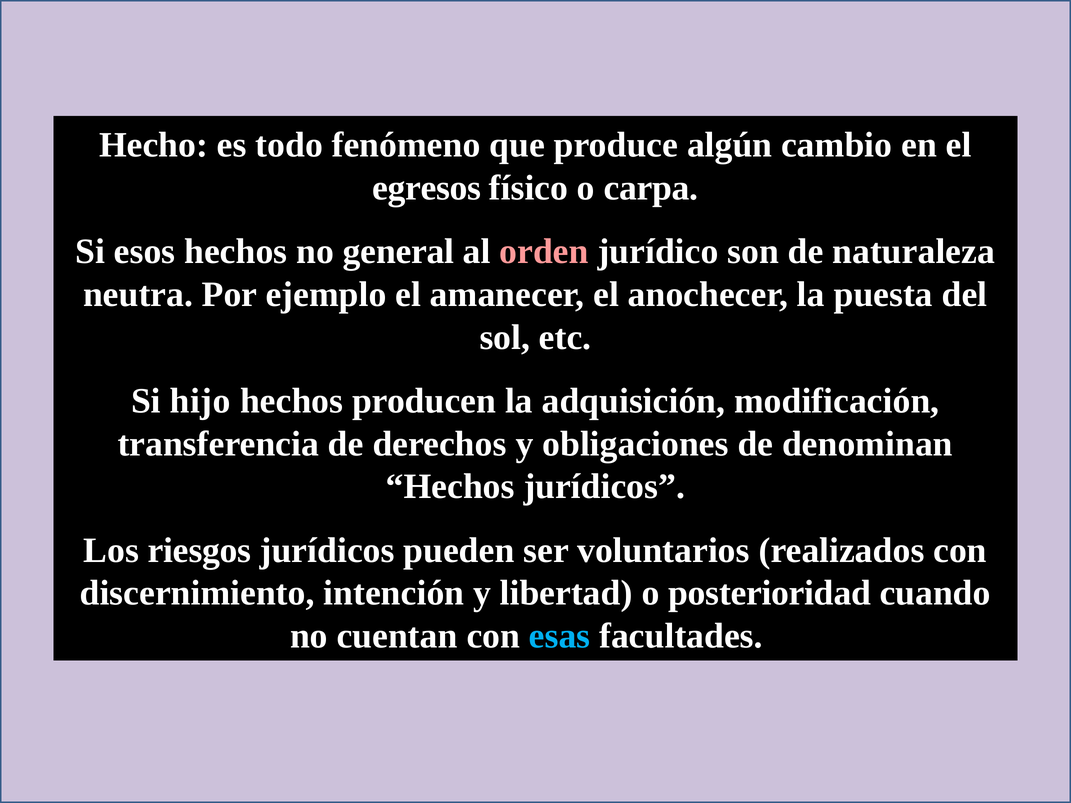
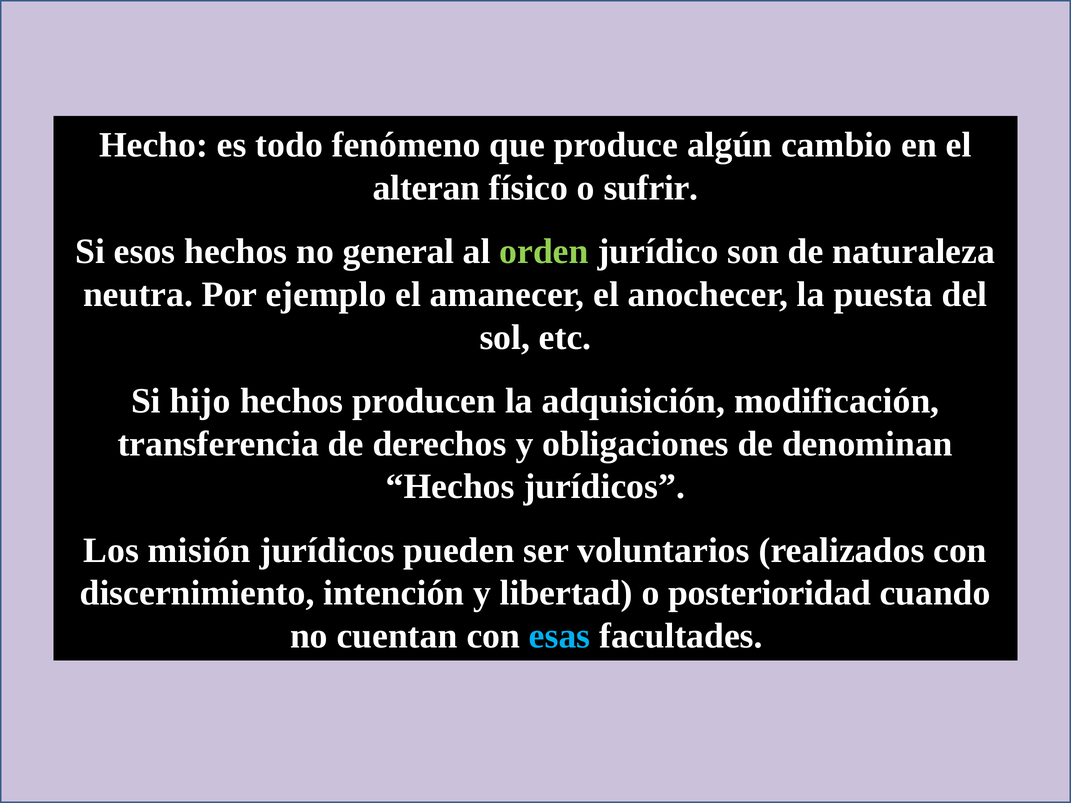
egresos: egresos -> alteran (427, 188)
carpa: carpa -> sufrir (651, 188)
orden colour: pink -> light green (544, 252)
riesgos: riesgos -> misión (199, 550)
